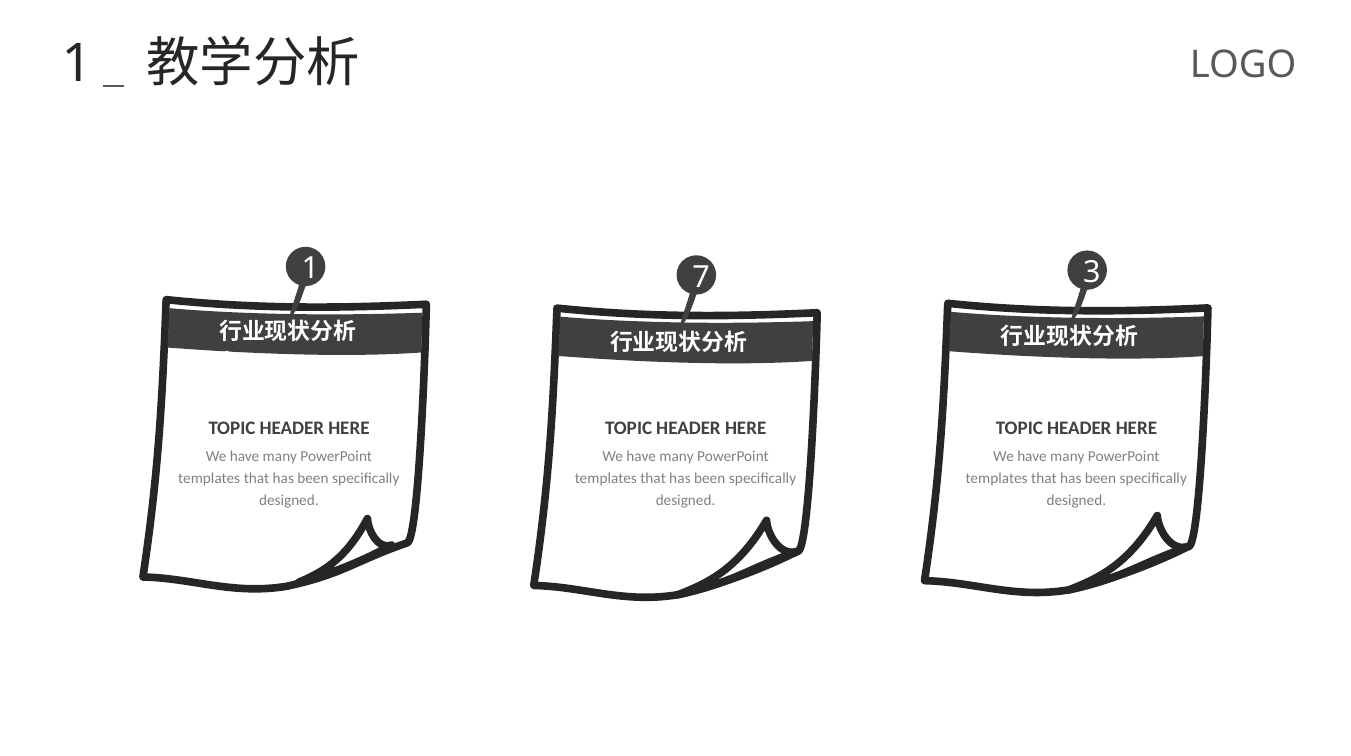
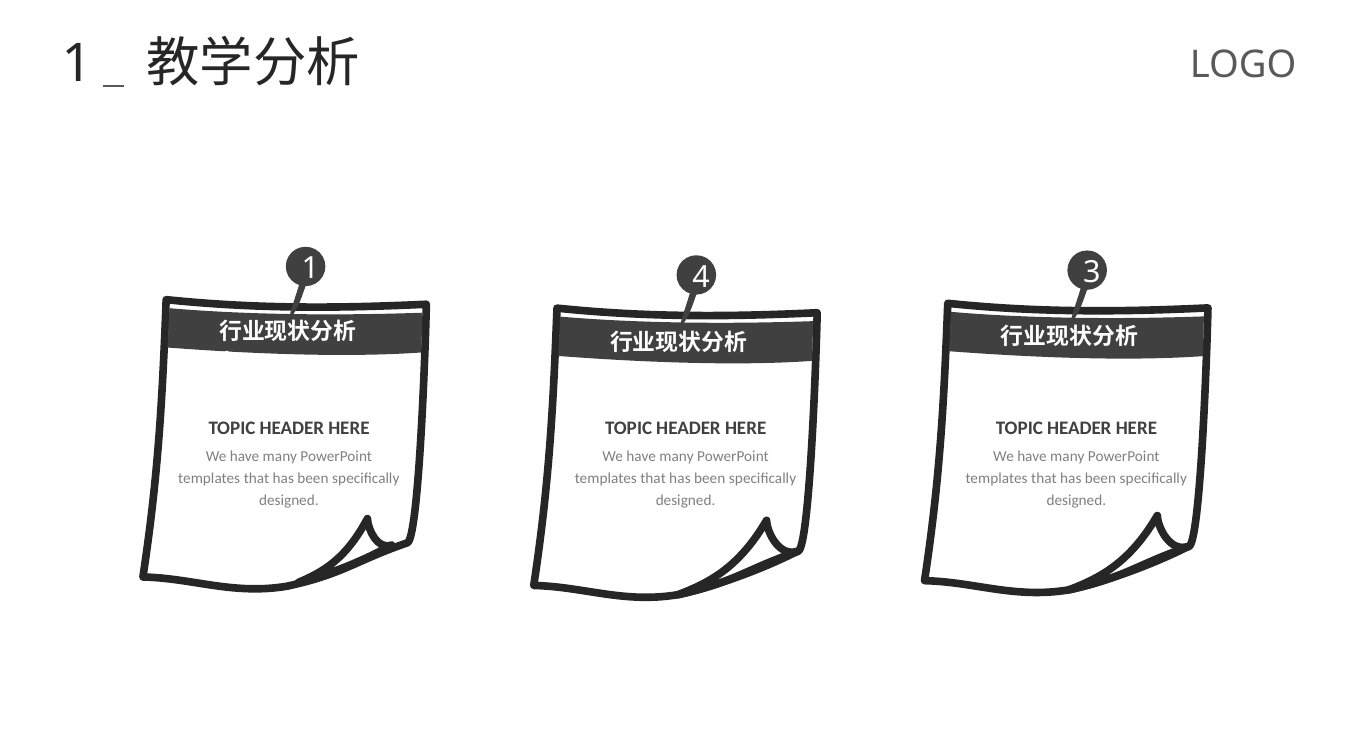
7: 7 -> 4 (701, 277)
